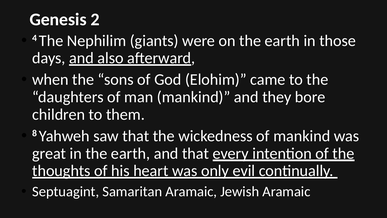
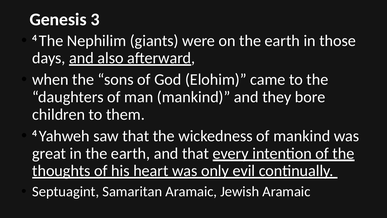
2: 2 -> 3 (95, 19)
8: 8 -> 4 (35, 133)
